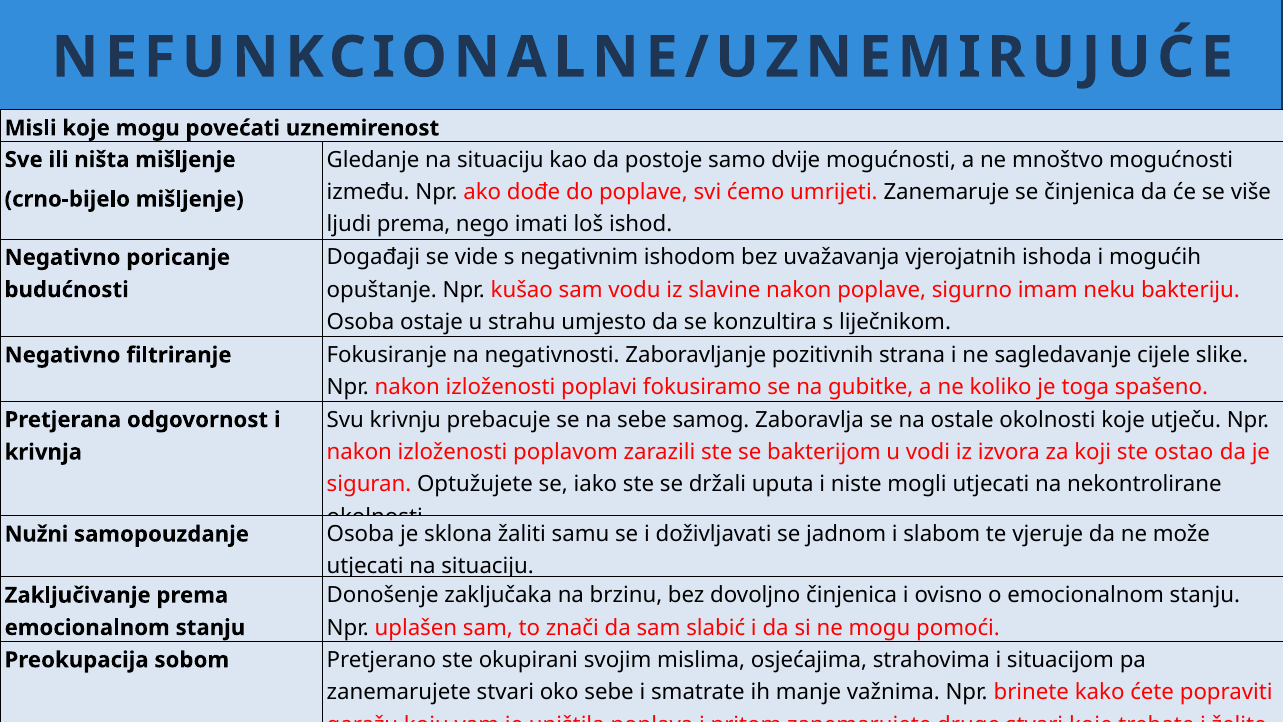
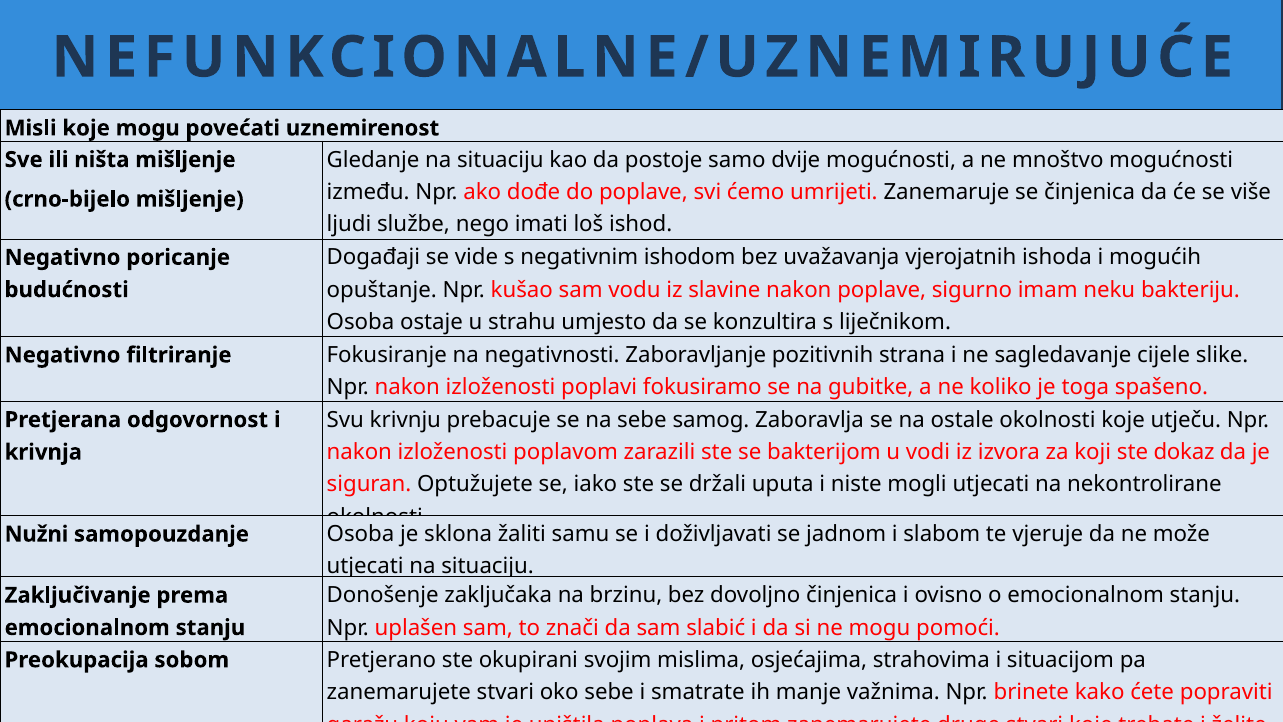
ljudi prema: prema -> službe (414, 224)
ostao: ostao -> dokaz (1184, 452)
